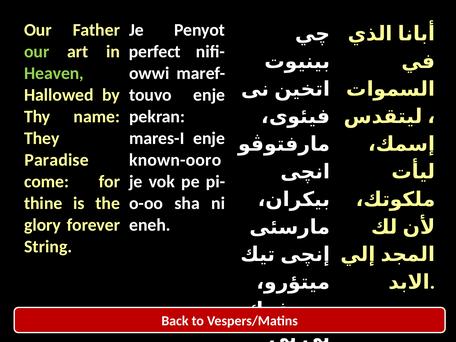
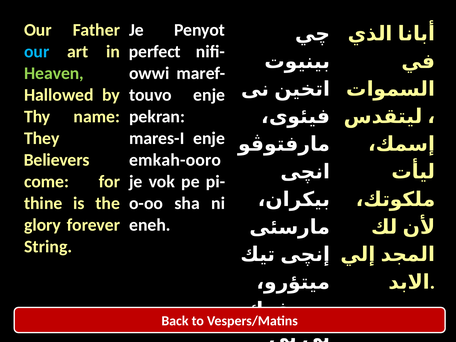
our colour: light green -> light blue (37, 52)
Paradise: Paradise -> Believers (57, 160)
known-ooro: known-ooro -> emkah-ooro (175, 160)
